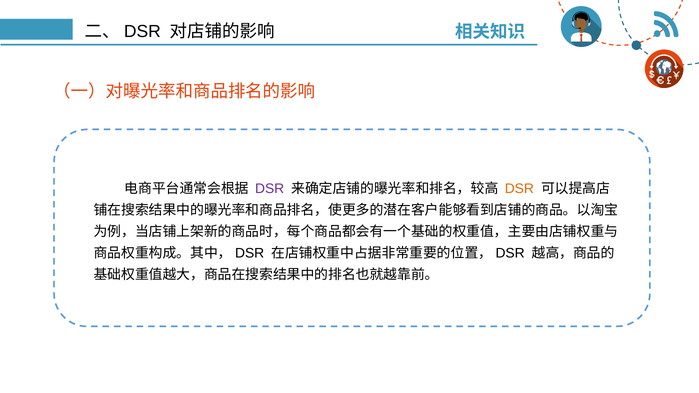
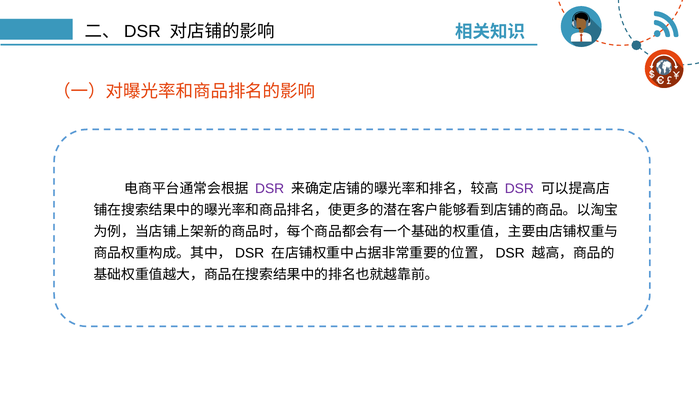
DSR colour: orange -> purple (519, 189)
